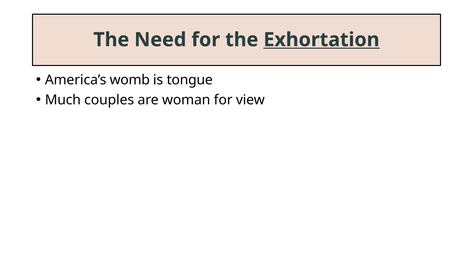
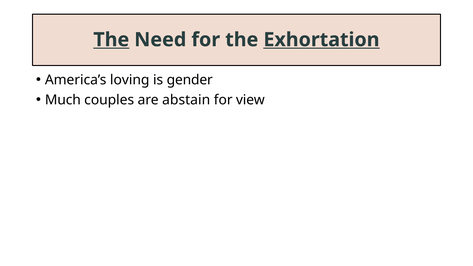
The underline: none -> present (111, 40)
womb: womb -> loving (130, 80)
tongue: tongue -> gender (190, 80)
woman: woman -> abstain (186, 100)
